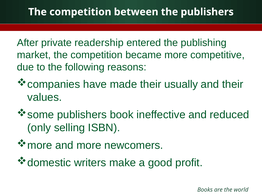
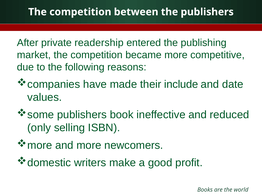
usually: usually -> include (181, 84)
and their: their -> date (233, 84)
